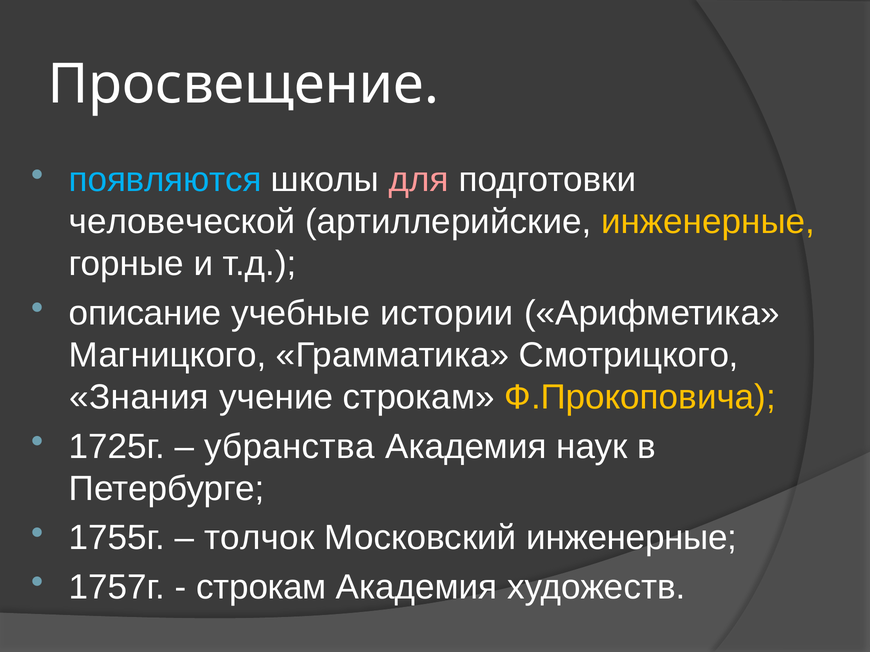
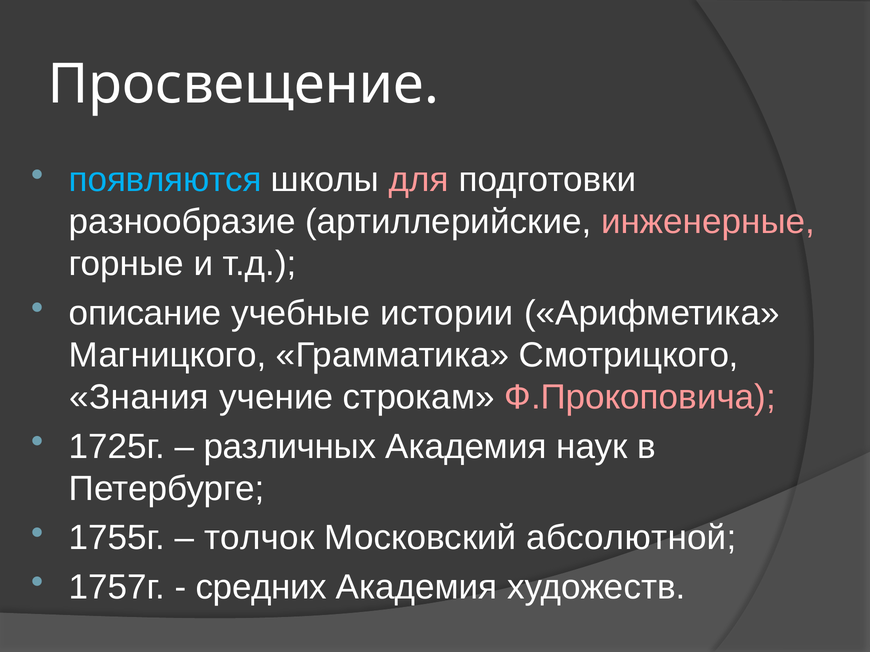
человеческой: человеческой -> разнообразие (182, 222)
инженерные colour: yellow -> pink (708, 222)
Ф.Прокоповича colour: yellow -> pink (640, 398)
убранства: убранства -> различных (290, 447)
Московский инженерные: инженерные -> абсолютной (631, 538)
строкам: строкам -> средних (261, 588)
